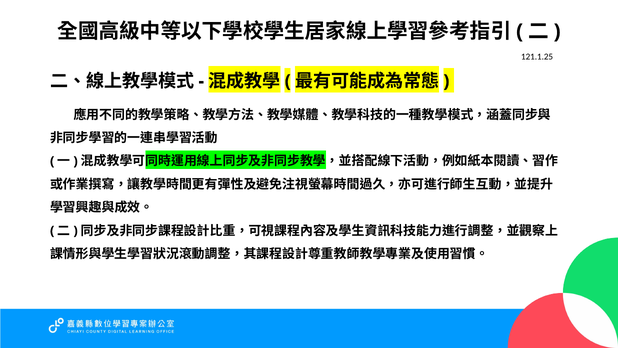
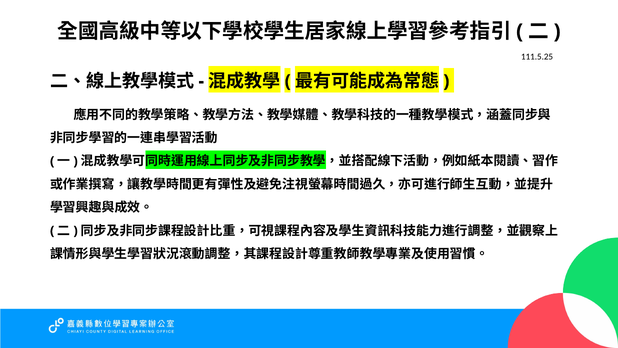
121.1.25: 121.1.25 -> 111.5.25 (537, 57)
